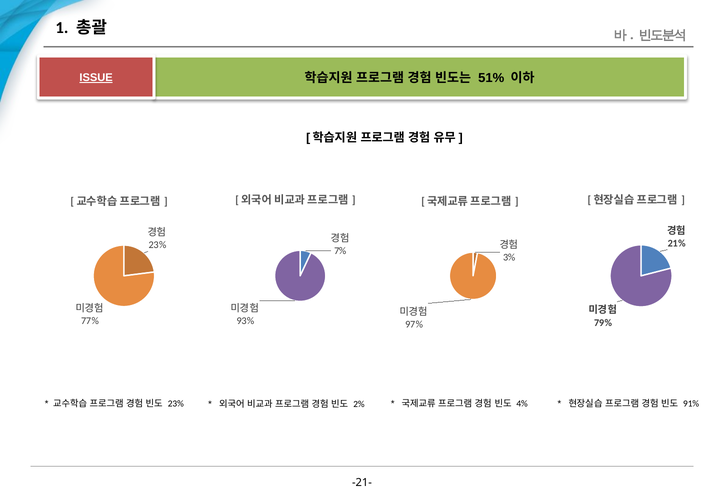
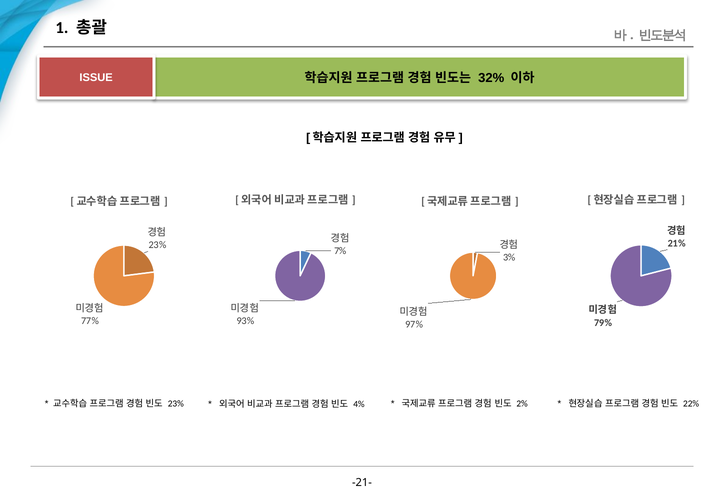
ISSUE underline: present -> none (96, 78)
51%: 51% -> 32% (491, 78)
2%: 2% -> 4% (359, 404)
4%: 4% -> 2% (522, 404)
91%: 91% -> 22% (691, 404)
